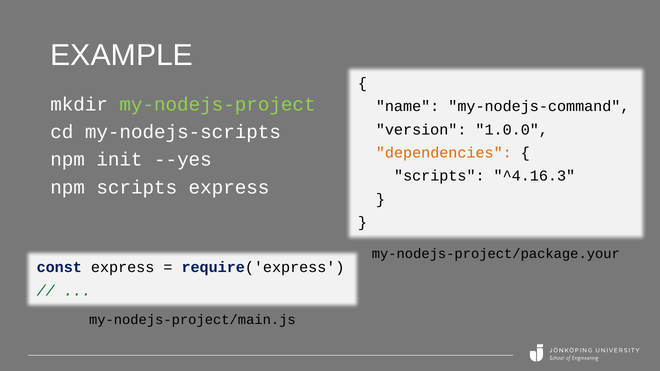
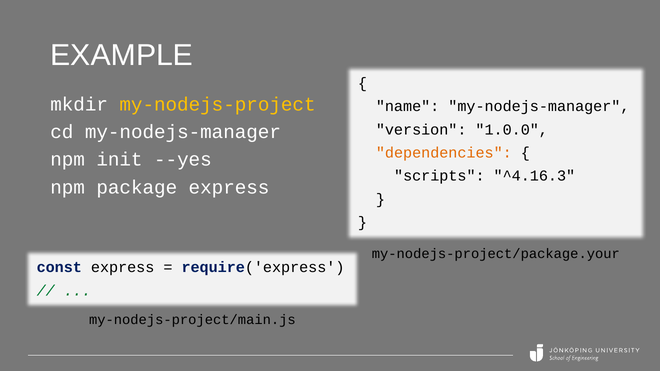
my-nodejs-project colour: light green -> yellow (218, 104)
name my-nodejs-command: my-nodejs-command -> my-nodejs-manager (539, 106)
cd my-nodejs-scripts: my-nodejs-scripts -> my-nodejs-manager (183, 132)
npm scripts: scripts -> package (137, 187)
